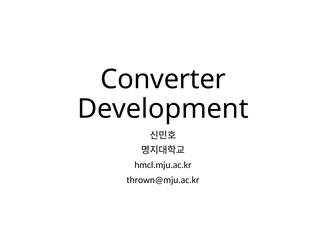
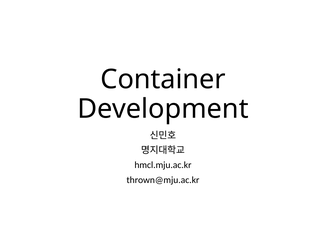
Converter: Converter -> Container (163, 79)
